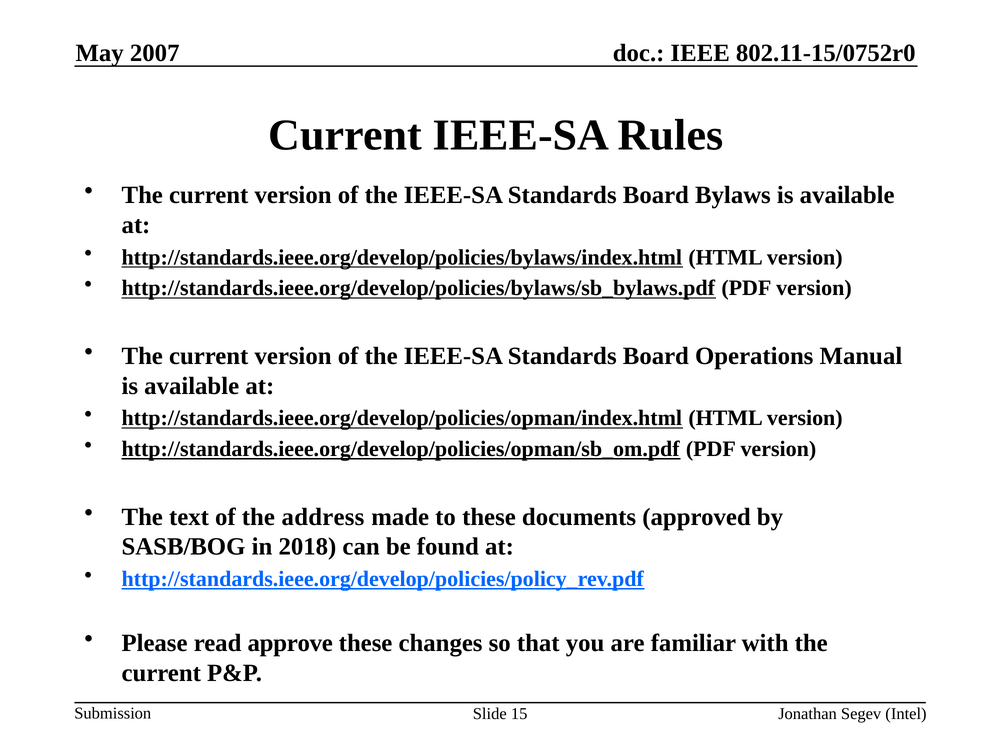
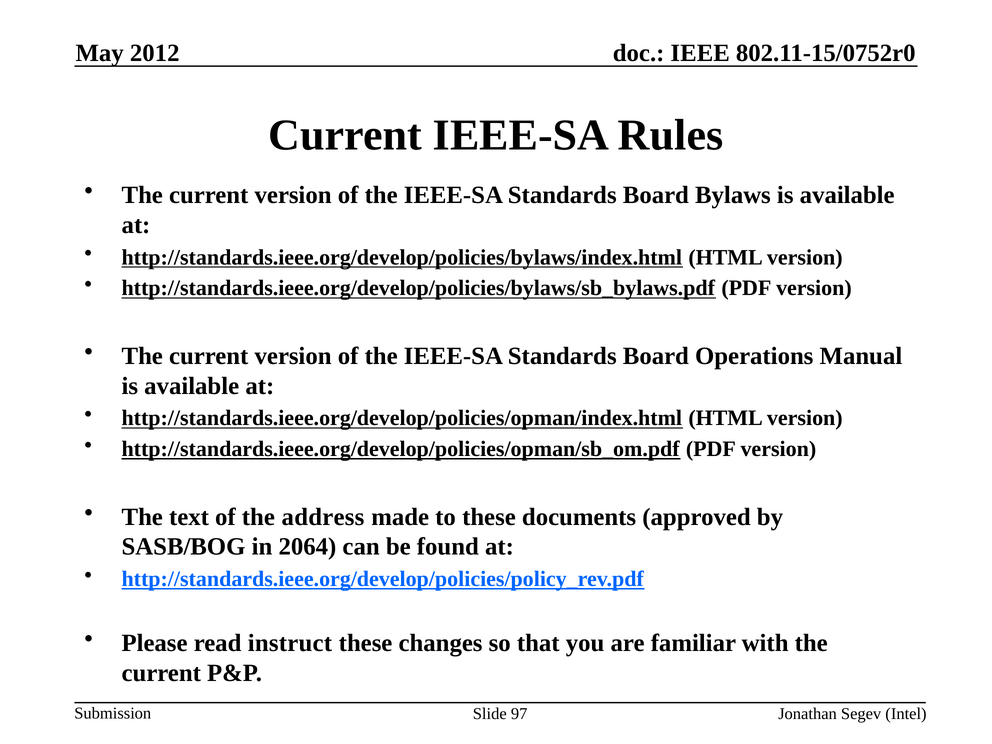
2007: 2007 -> 2012 (155, 53)
2018: 2018 -> 2064 (307, 547)
approve: approve -> instruct (290, 643)
15: 15 -> 97 (519, 714)
